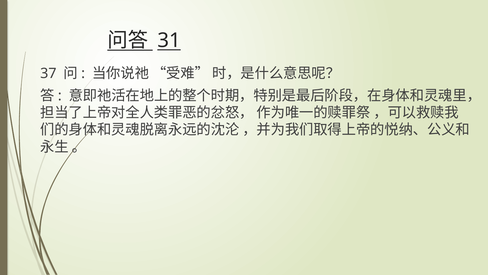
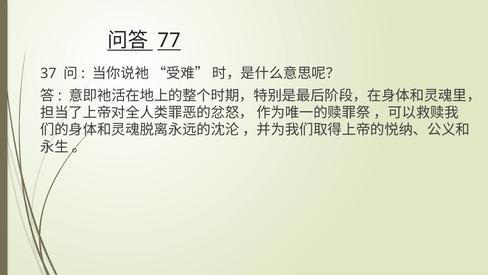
31: 31 -> 77 (169, 40)
